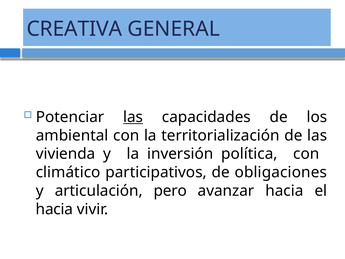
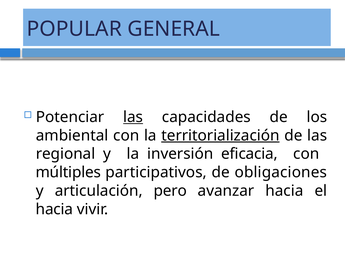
CREATIVA: CREATIVA -> POPULAR (74, 29)
territorialización underline: none -> present (220, 135)
vivienda: vivienda -> regional (66, 154)
política: política -> eficacia (249, 154)
climático: climático -> múltiples (68, 172)
